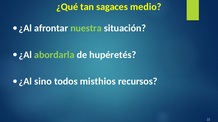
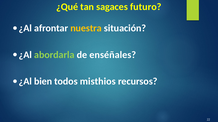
medio: medio -> futuro (146, 7)
nuestra colour: light green -> yellow (86, 28)
hupéretés: hupéretés -> enséñales (113, 55)
sino: sino -> bien (43, 82)
